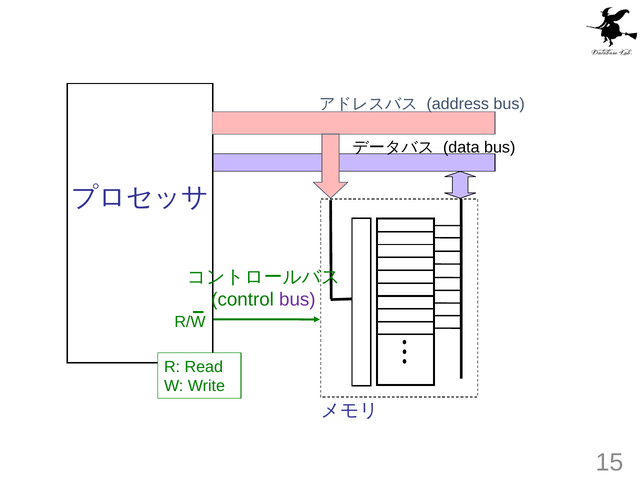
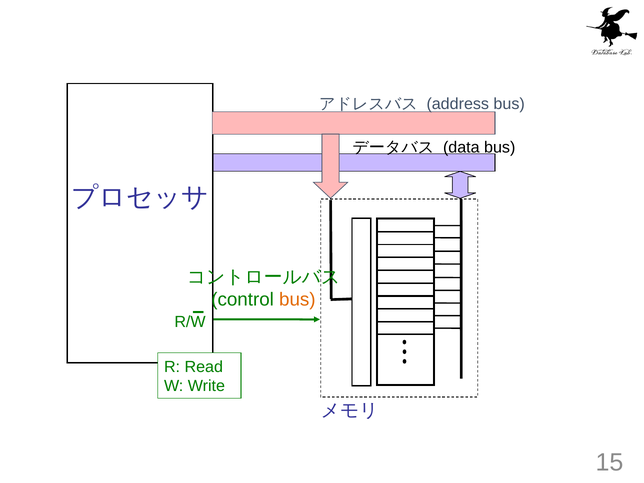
bus colour: purple -> orange (297, 300)
